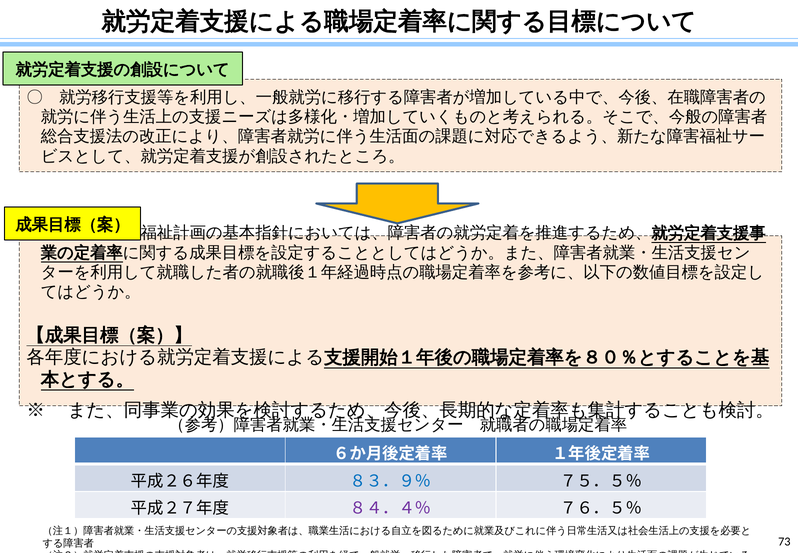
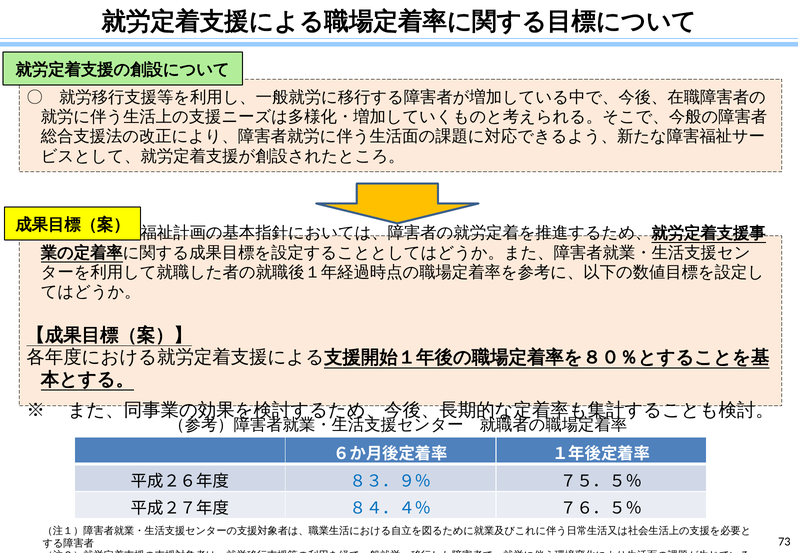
８４．４％ colour: purple -> blue (391, 508)
